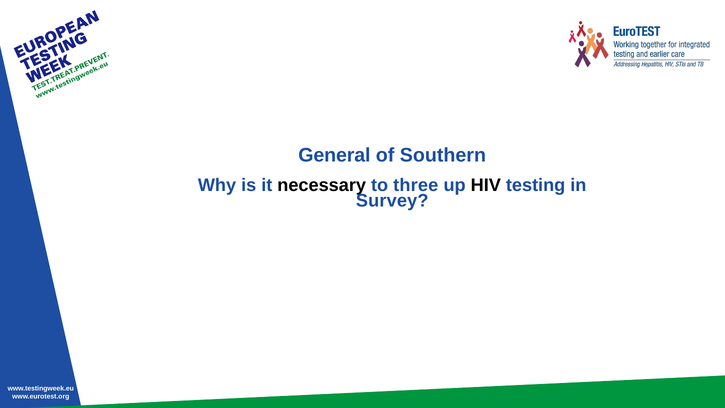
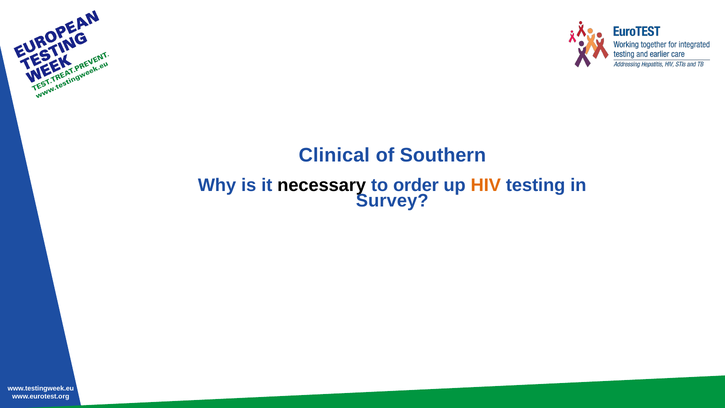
General: General -> Clinical (334, 155)
three: three -> order (416, 185)
HIV colour: black -> orange (486, 185)
